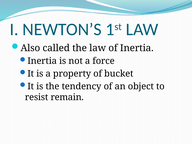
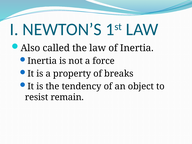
bucket: bucket -> breaks (119, 74)
